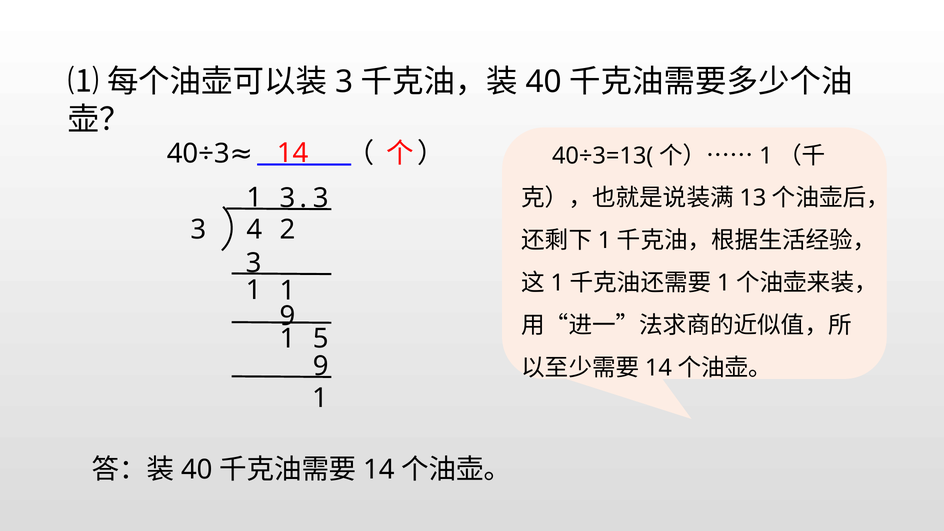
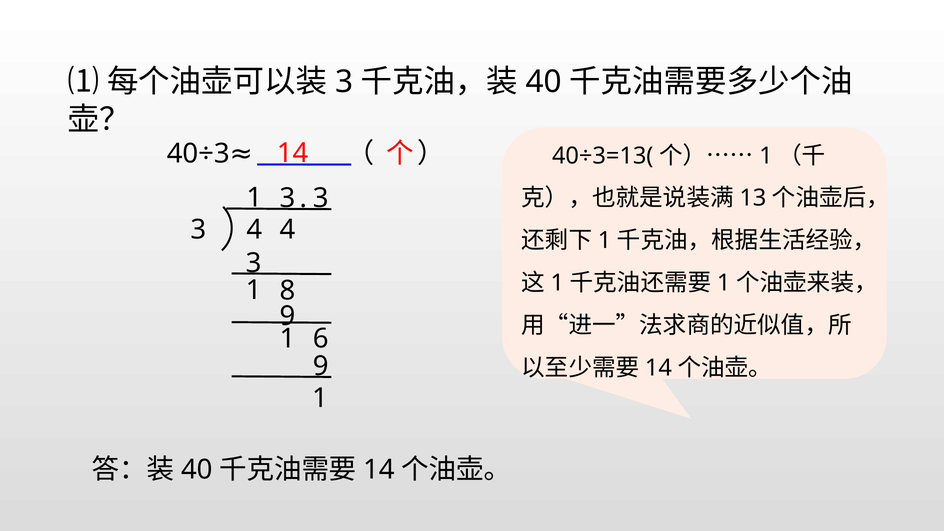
4 2: 2 -> 4 (287, 230)
1 1: 1 -> 8 (287, 290)
5: 5 -> 6 (321, 339)
